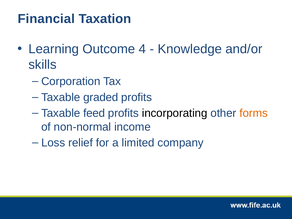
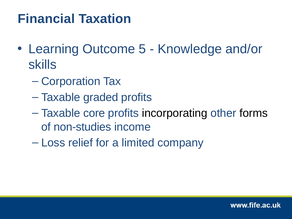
4: 4 -> 5 (142, 49)
feed: feed -> core (94, 113)
forms colour: orange -> black (254, 113)
non-normal: non-normal -> non-studies (82, 127)
